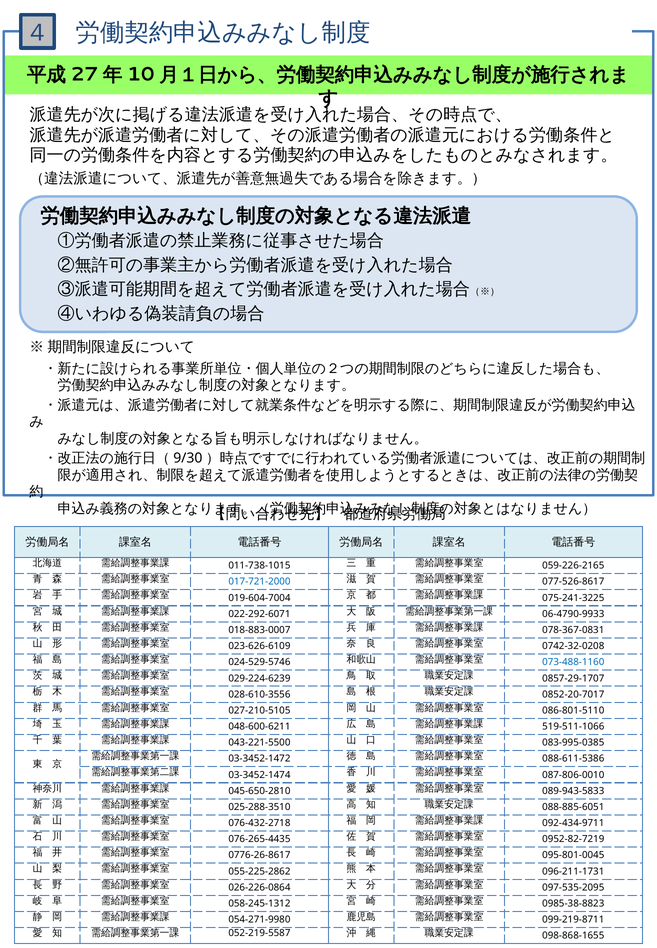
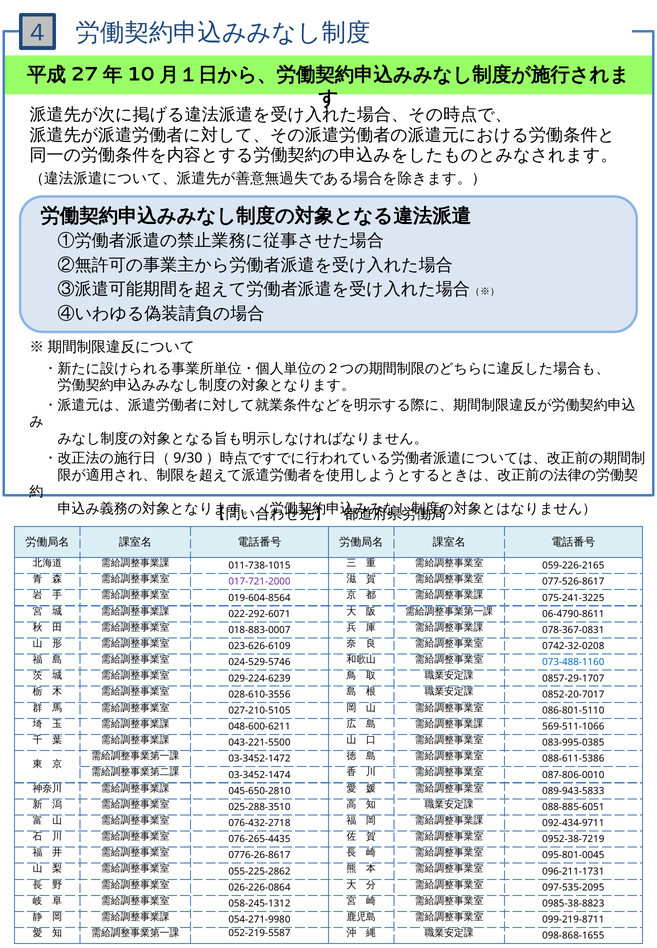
017-721-2000 colour: blue -> purple (259, 582)
019-604-7004: 019-604-7004 -> 019-604-8564 (259, 599)
06-4790-9933: 06-4790-9933 -> 06-4790-8611 (573, 615)
519-511-1066: 519-511-1066 -> 569-511-1066 (573, 727)
0952-82-7219: 0952-82-7219 -> 0952-38-7219 (573, 840)
